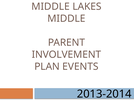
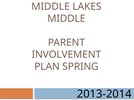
EVENTS: EVENTS -> SPRING (80, 67)
